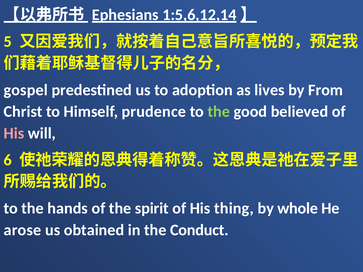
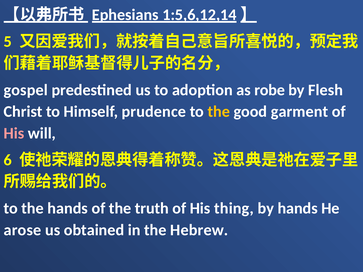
lives: lives -> robe (270, 90)
From: From -> Flesh (326, 90)
the colour: light green -> yellow (219, 112)
believed: believed -> garment (299, 112)
spirit: spirit -> truth (152, 209)
by whole: whole -> hands (298, 209)
Conduct: Conduct -> Hebrew (199, 230)
